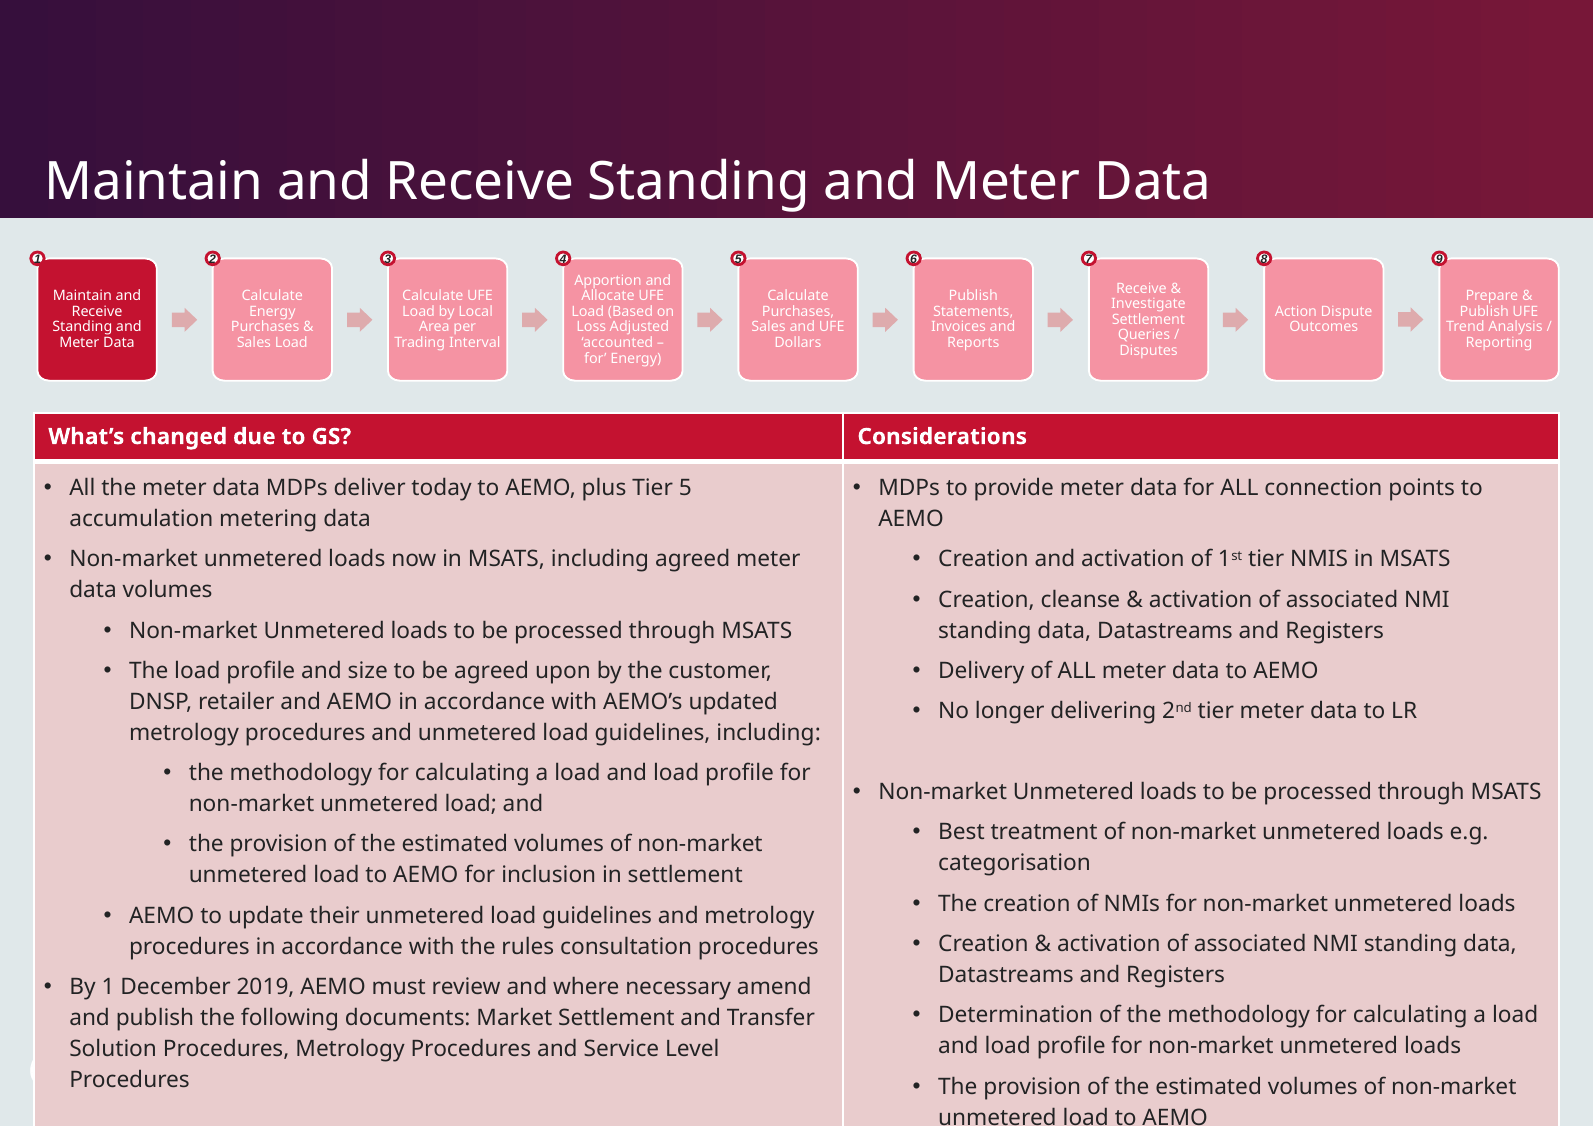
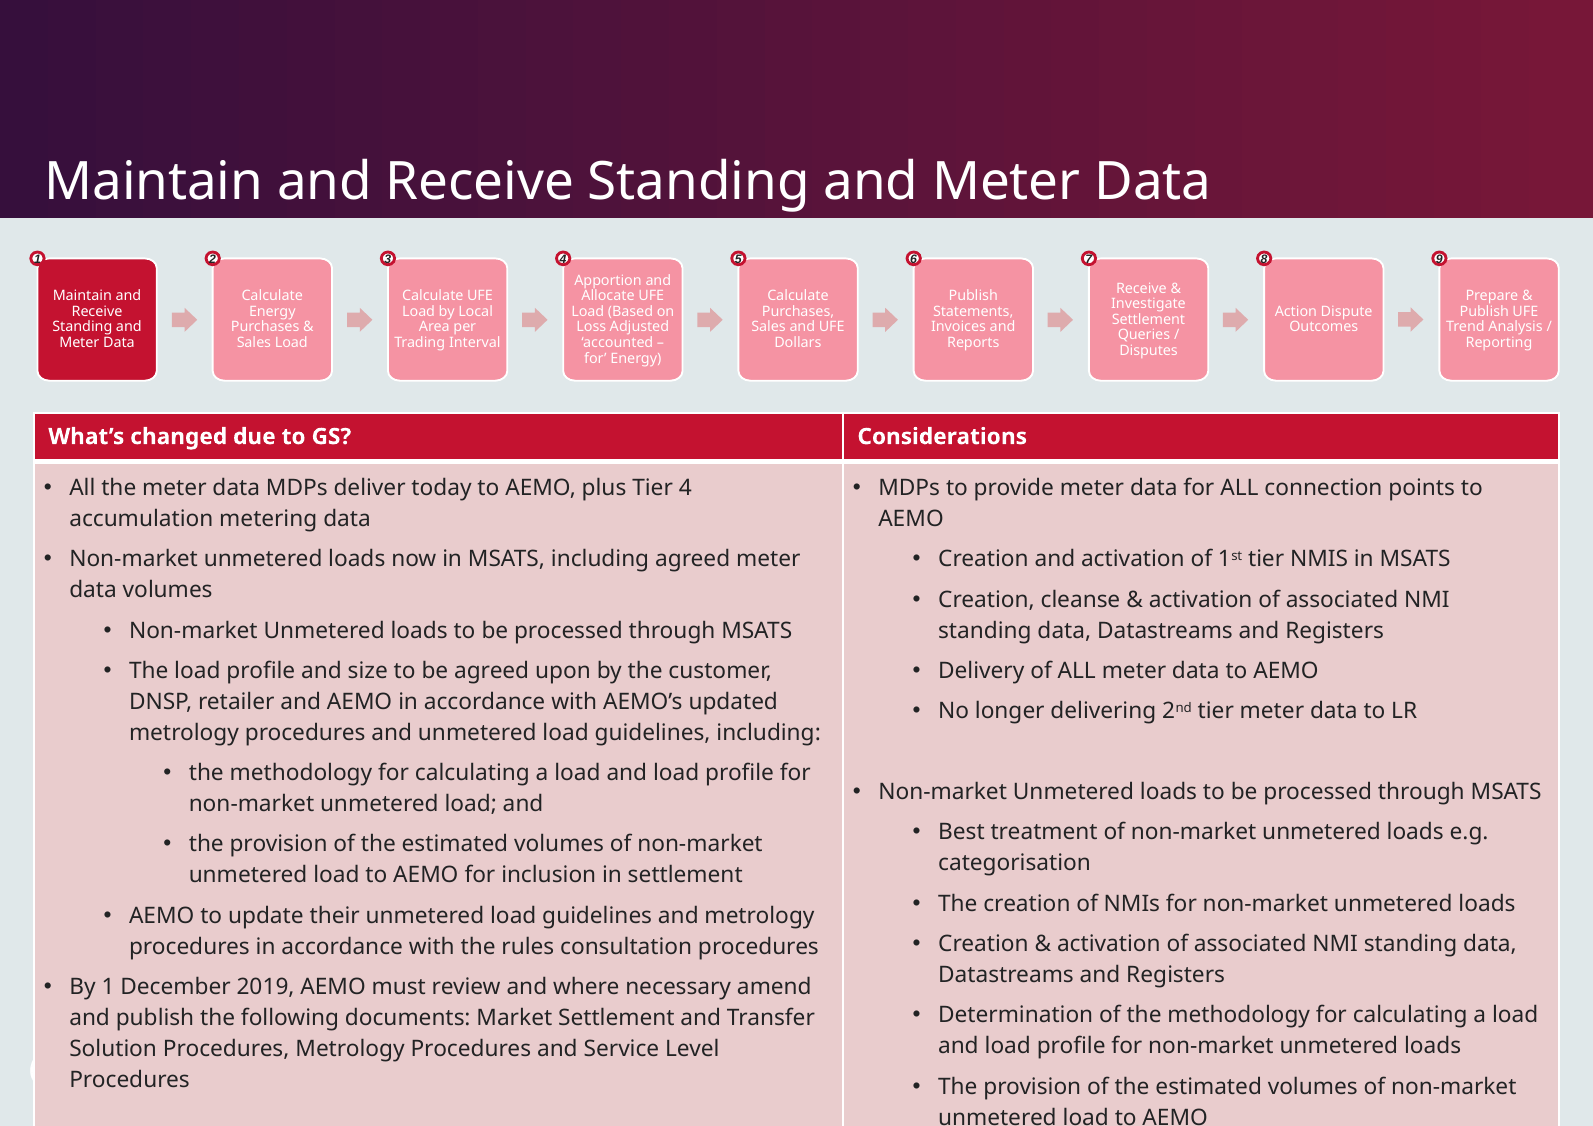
Tier 5: 5 -> 4 (685, 488)
